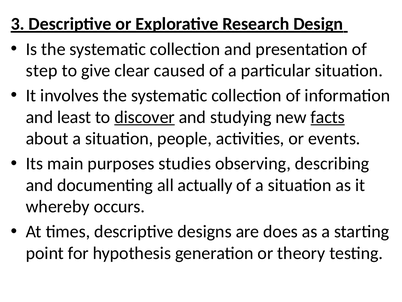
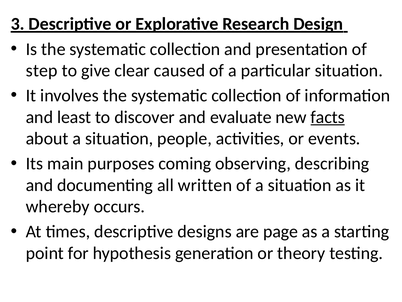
discover underline: present -> none (145, 117)
studying: studying -> evaluate (241, 117)
studies: studies -> coming (185, 163)
actually: actually -> written (205, 185)
does: does -> page (281, 231)
